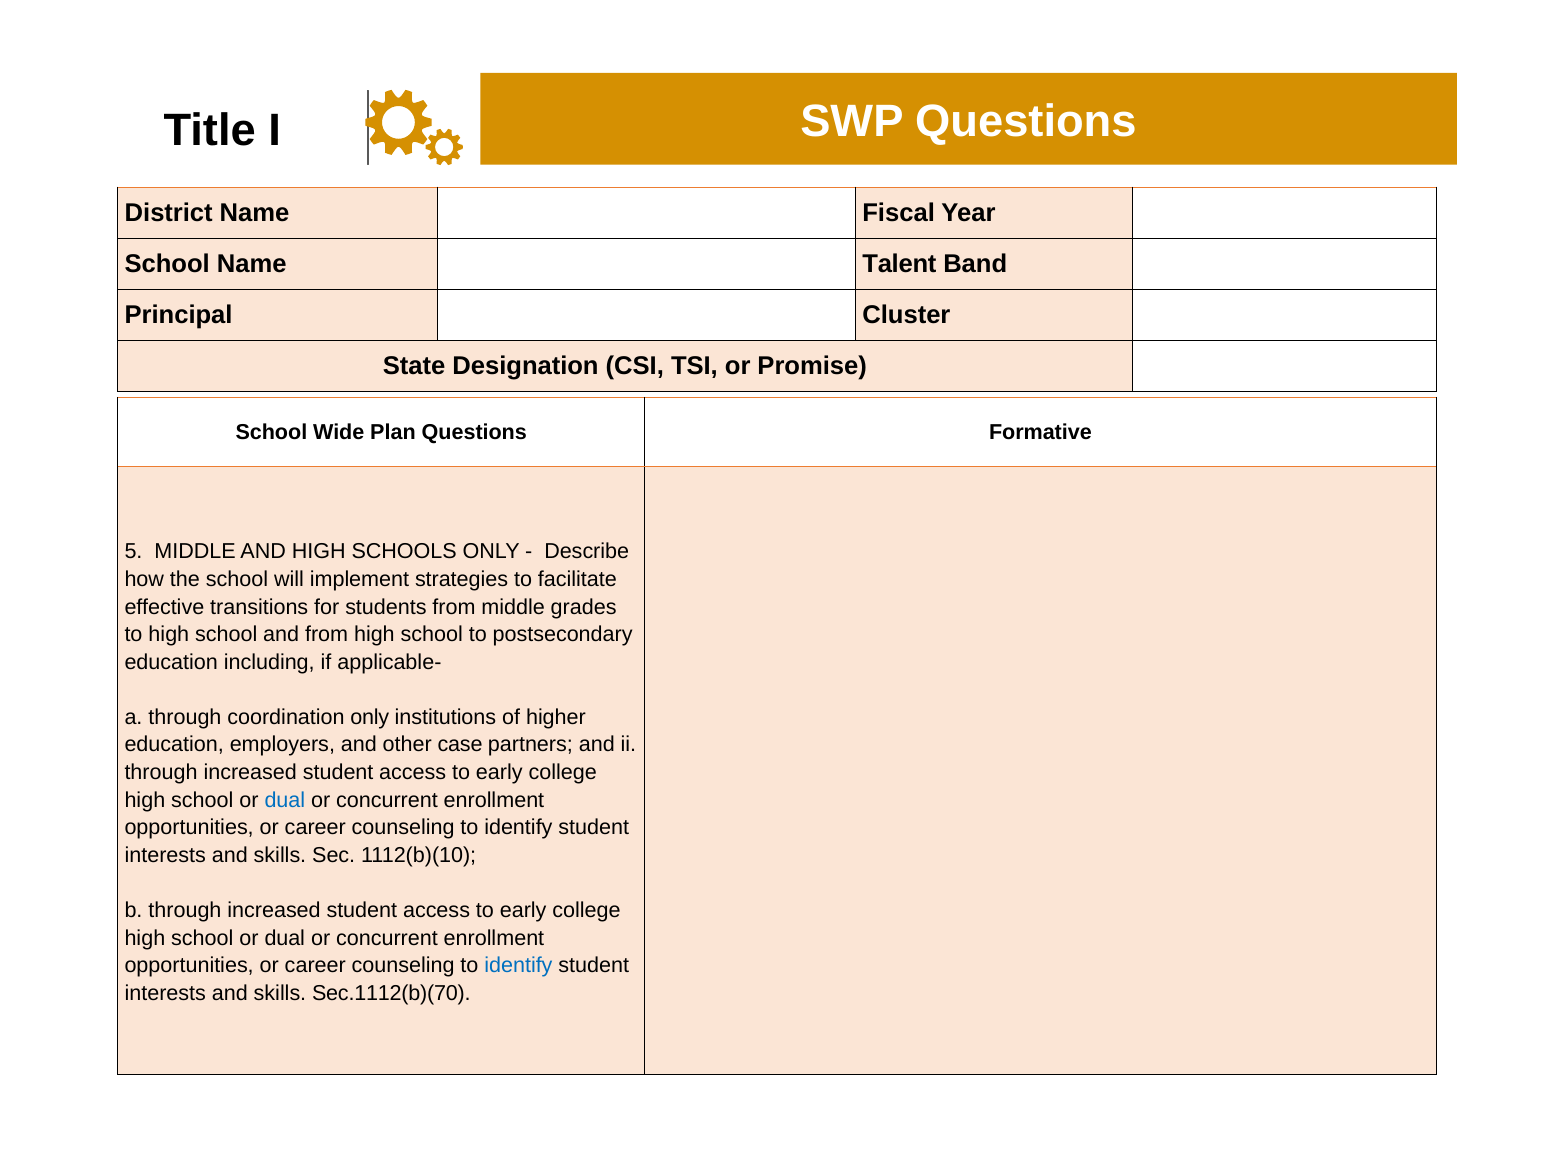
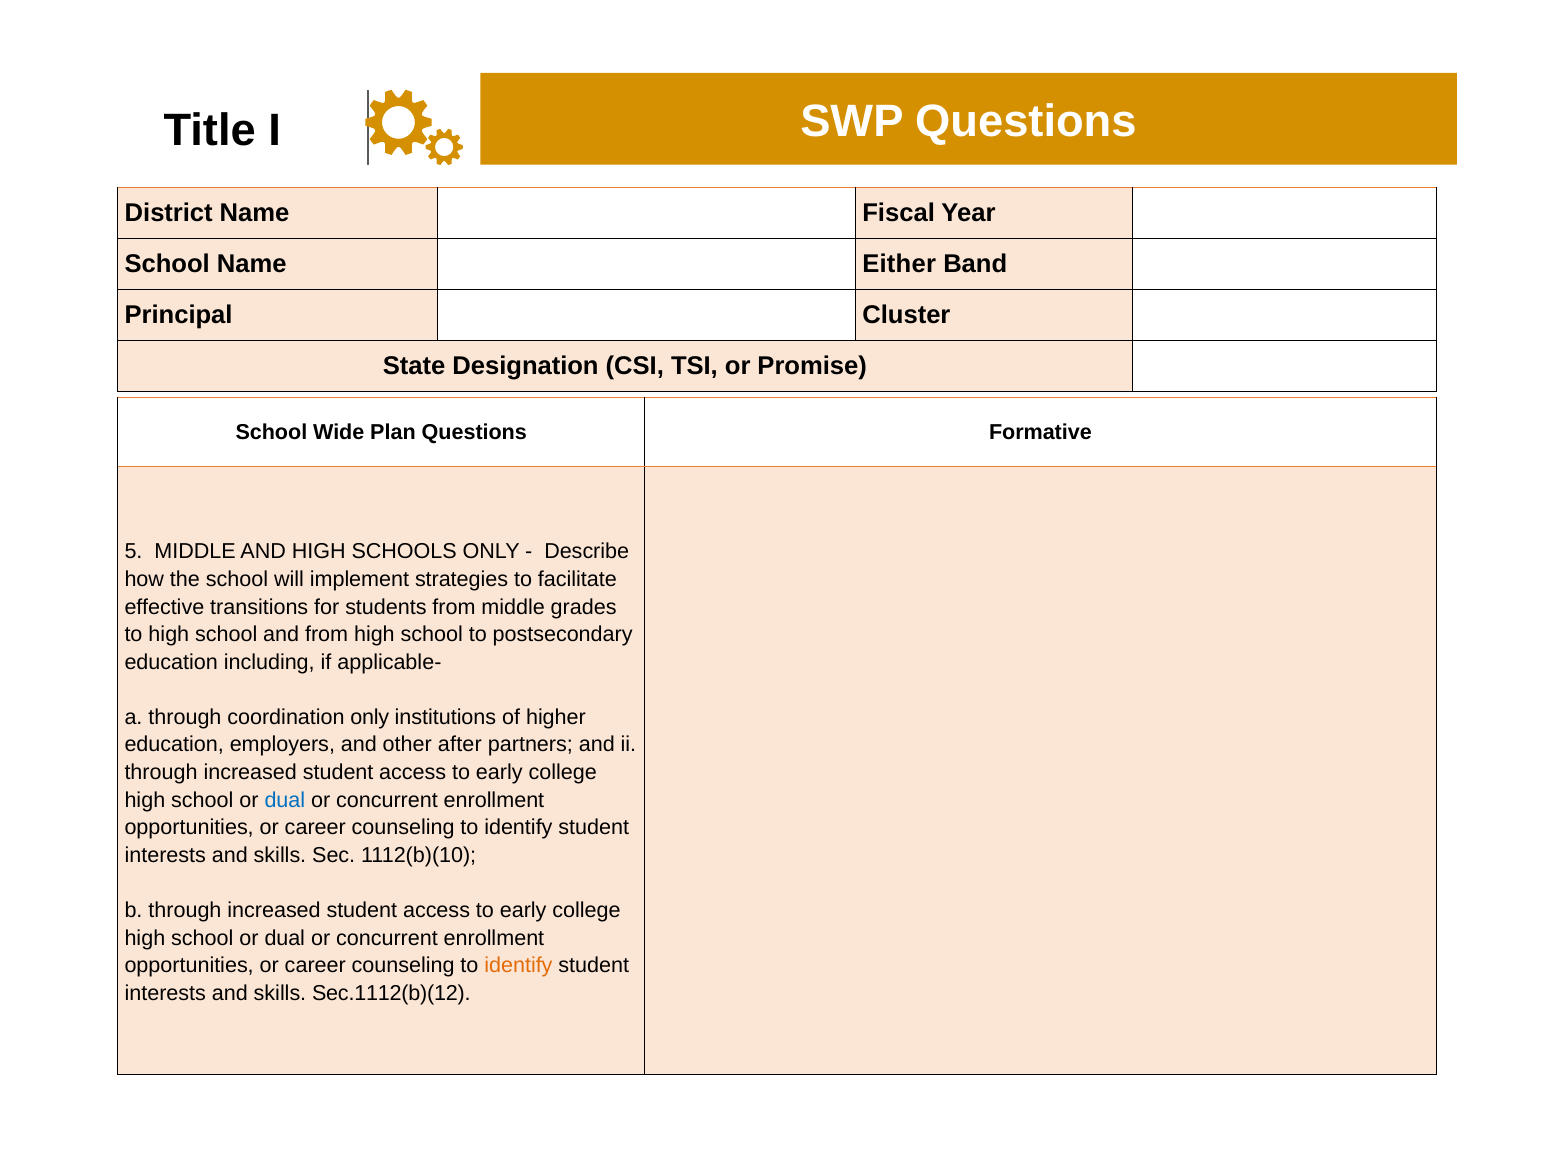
Talent: Talent -> Either (899, 264)
case: case -> after (460, 744)
identify colour: blue -> orange (518, 965)
Sec.1112(b)(70: Sec.1112(b)(70 -> Sec.1112(b)(12 (391, 993)
